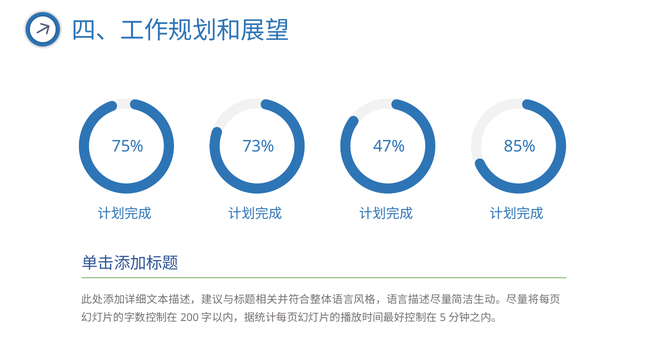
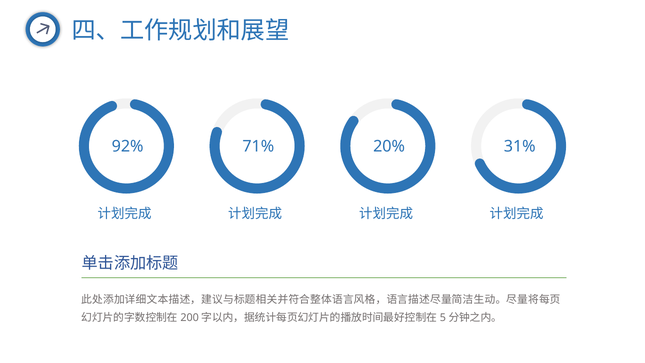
75%: 75% -> 92% (128, 146)
73%: 73% -> 71% (258, 146)
47%: 47% -> 20% (389, 146)
85%: 85% -> 31% (520, 146)
